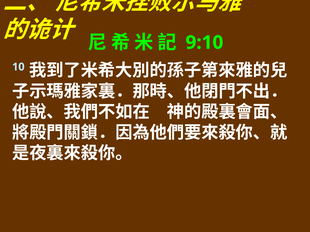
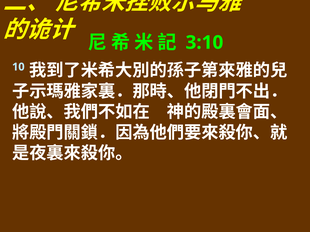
9:10: 9:10 -> 3:10 (204, 43)
